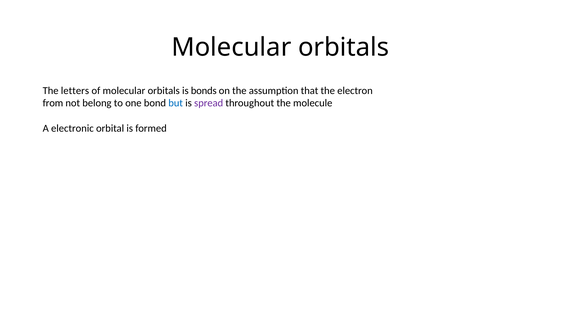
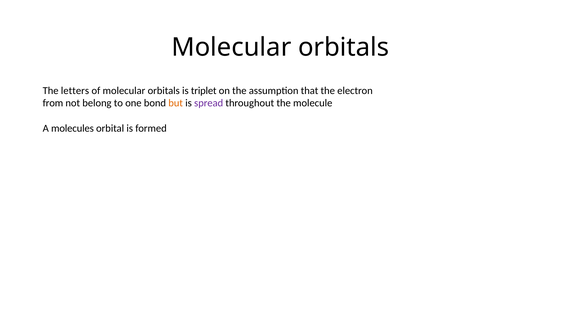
bonds: bonds -> triplet (204, 90)
but colour: blue -> orange (176, 103)
electronic: electronic -> molecules (72, 128)
